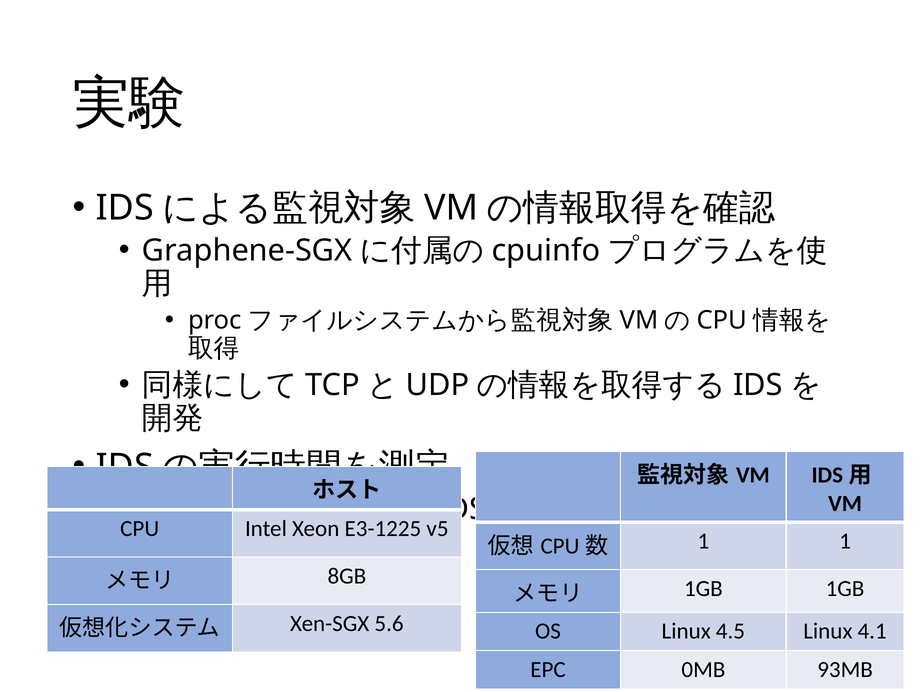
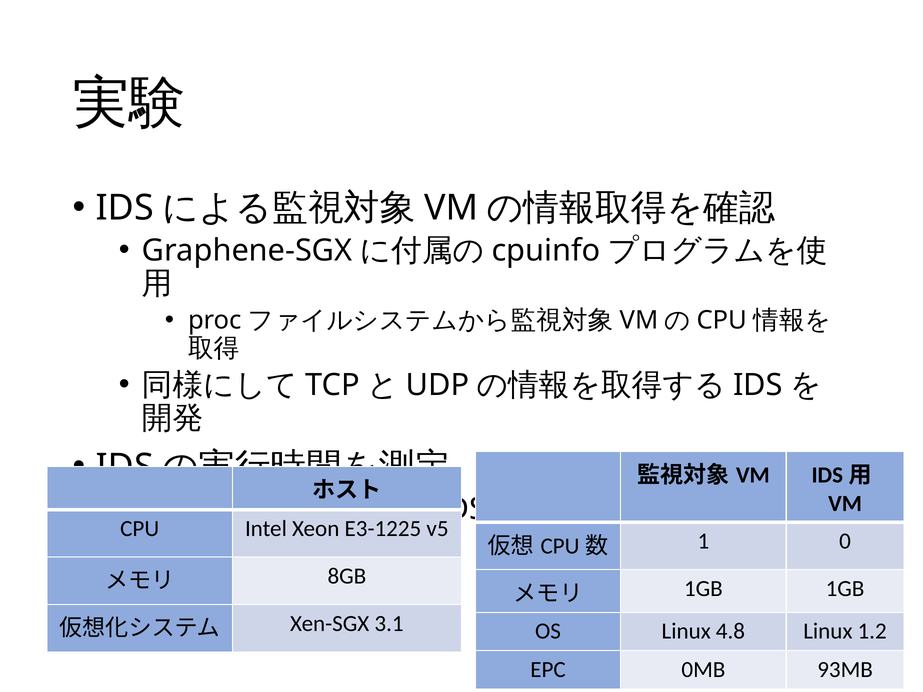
1 1: 1 -> 0 (845, 541)
5.6: 5.6 -> 3.1 (389, 624)
4.5: 4.5 -> 4.8 (730, 632)
4.1: 4.1 -> 1.2 (872, 632)
